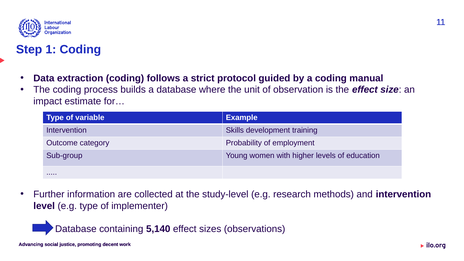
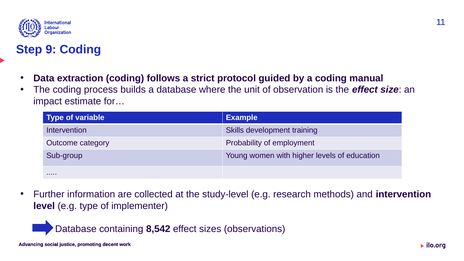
1: 1 -> 9 (51, 49)
5,140: 5,140 -> 8,542 (158, 229)
